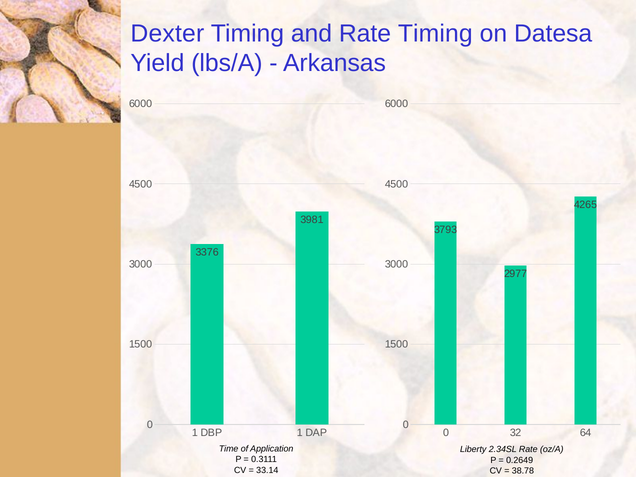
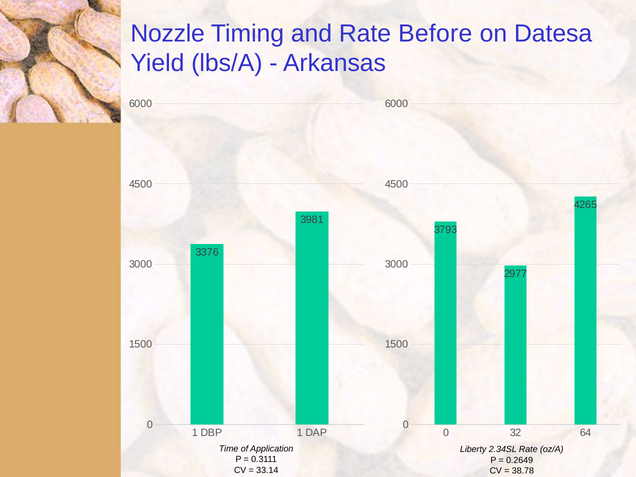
Dexter: Dexter -> Nozzle (168, 33)
Rate Timing: Timing -> Before (435, 33)
